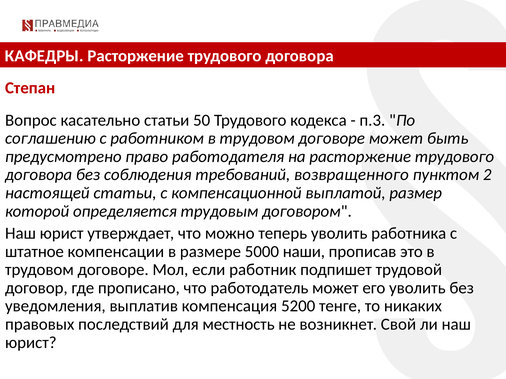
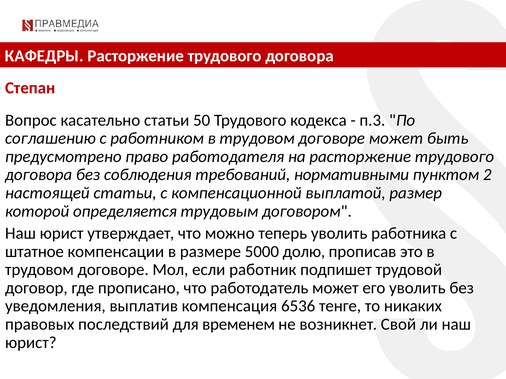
возвращенного: возвращенного -> нормативными (352, 175)
наши: наши -> долю (304, 252)
5200: 5200 -> 6536 (298, 306)
местность: местность -> временем (239, 325)
